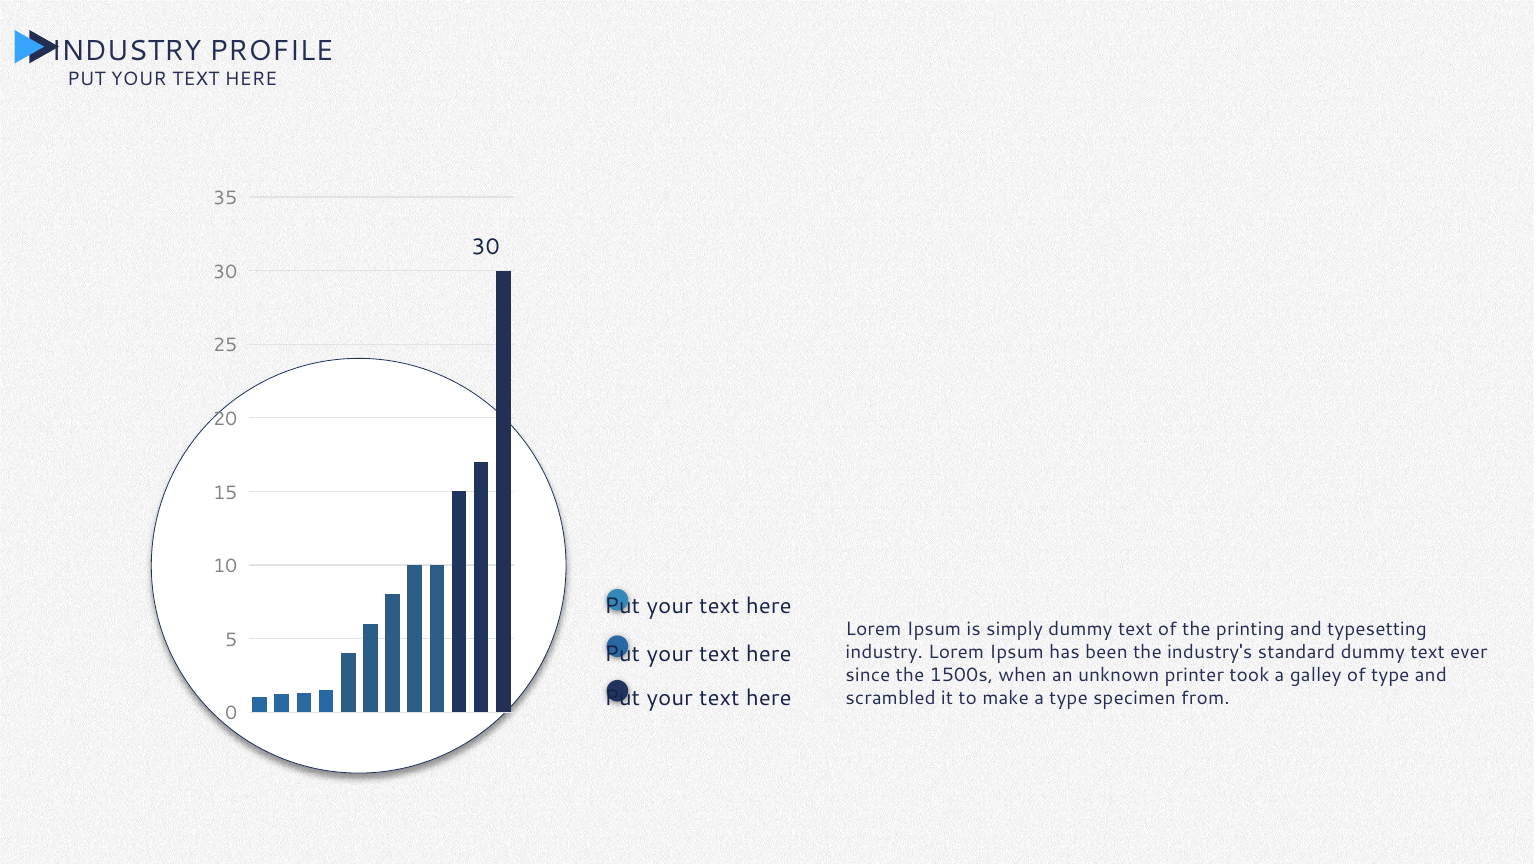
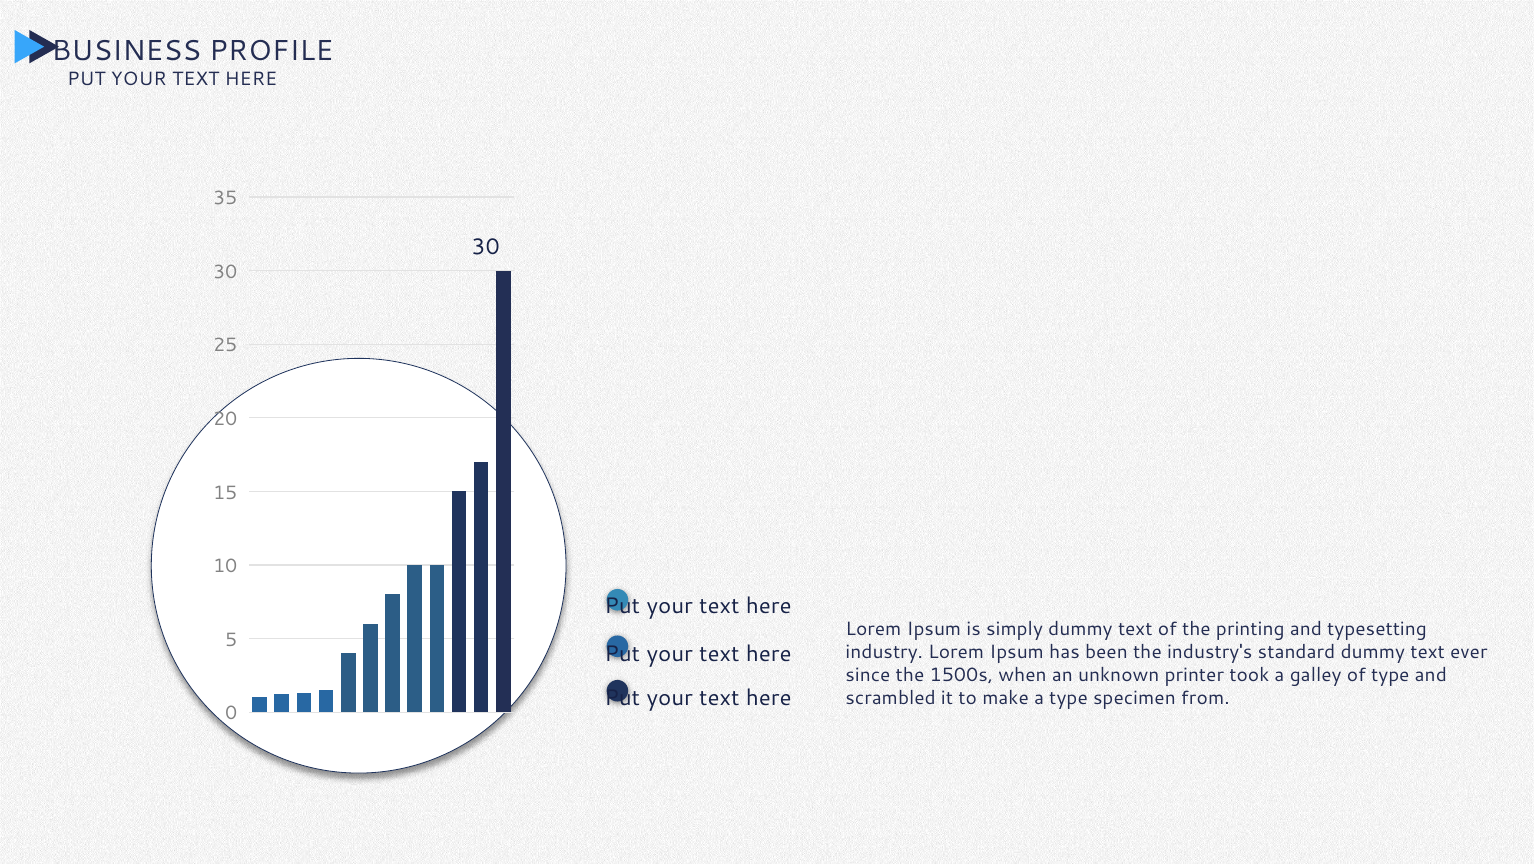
INDUSTRY: INDUSTRY -> BUSINESS (126, 51)
